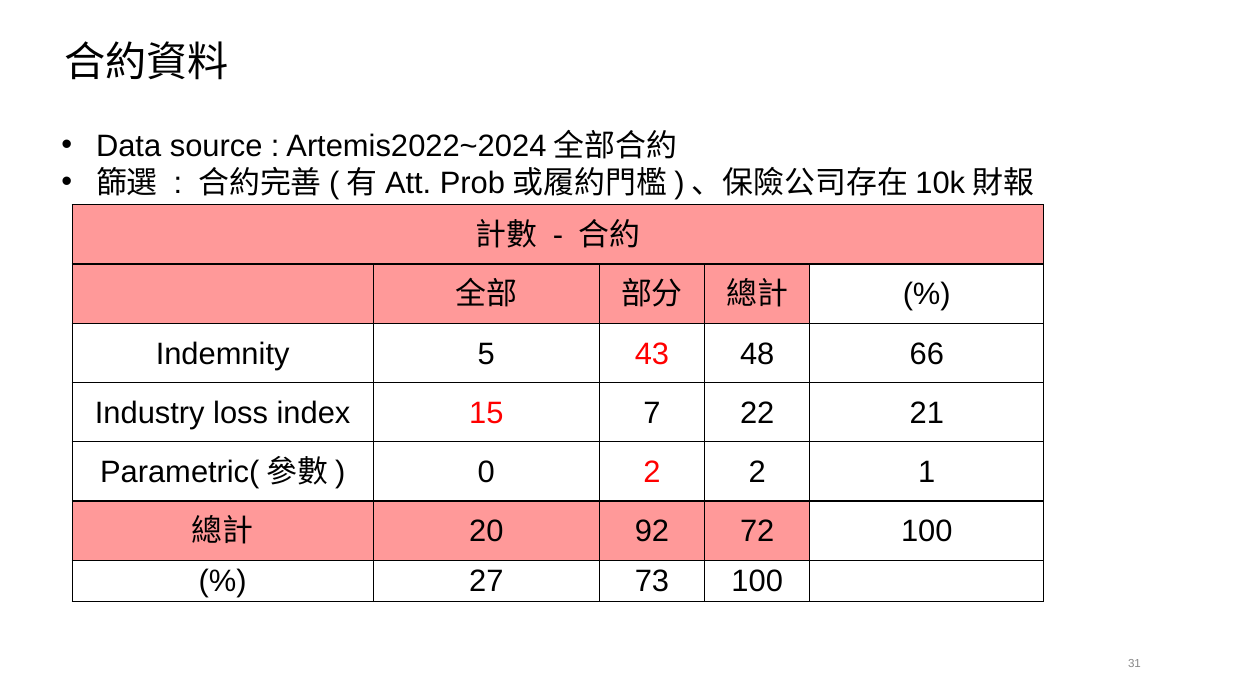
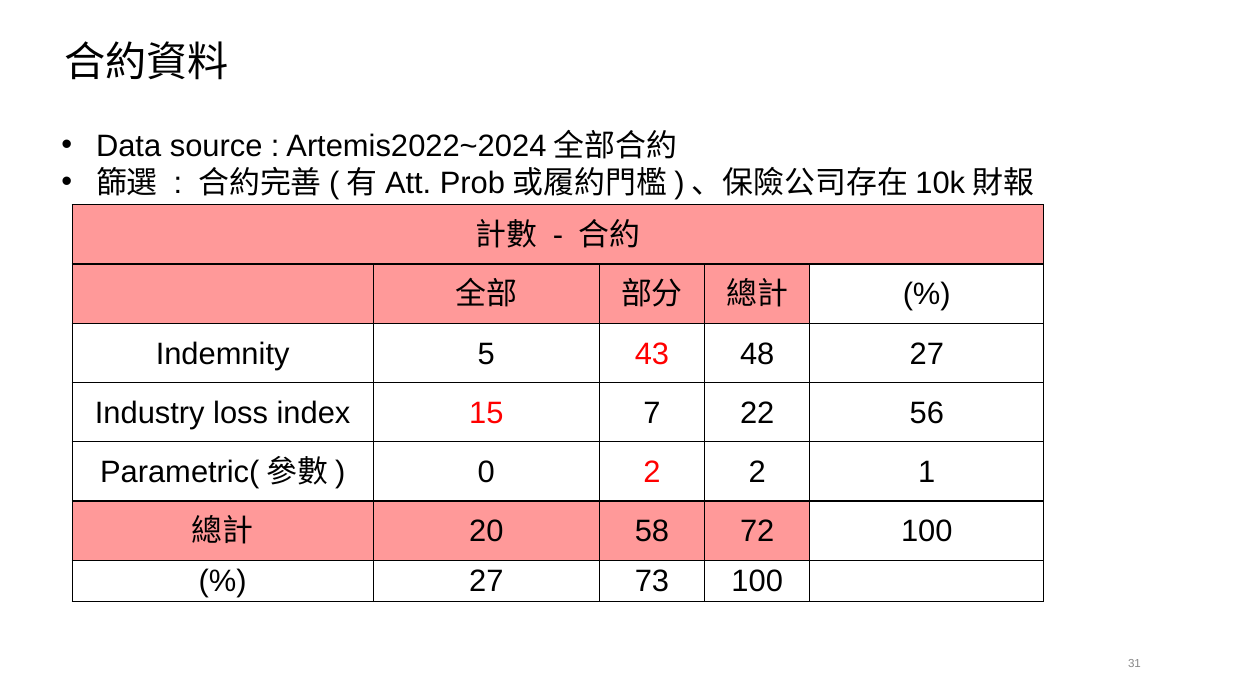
48 66: 66 -> 27 (927, 354)
21: 21 -> 56 (927, 413)
92: 92 -> 58 (652, 531)
